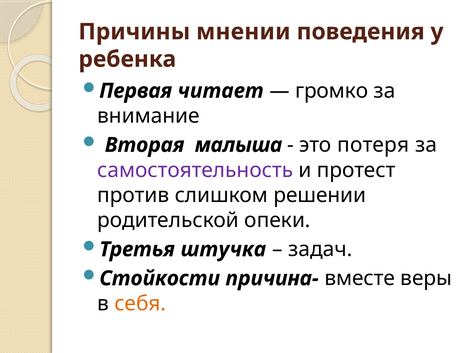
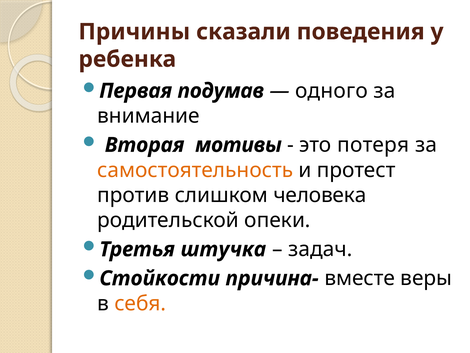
мнении: мнении -> сказали (243, 32)
читает: читает -> подумав (221, 91)
громко: громко -> одного (331, 91)
малыша: малыша -> мотивы (239, 145)
самостоятельность colour: purple -> orange (195, 170)
решении: решении -> человека (320, 195)
